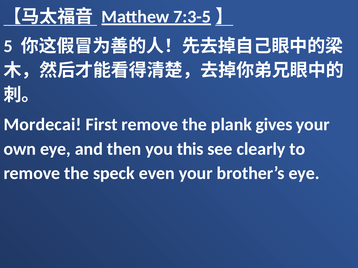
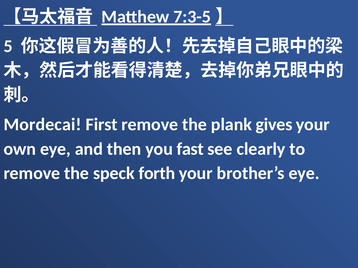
this: this -> fast (190, 149)
even: even -> forth (157, 174)
